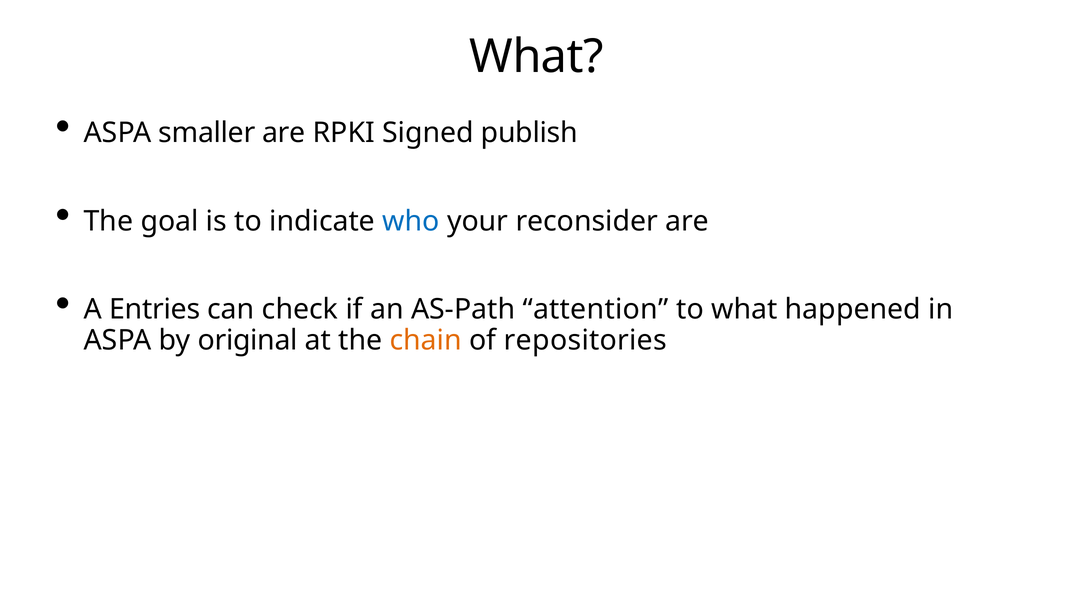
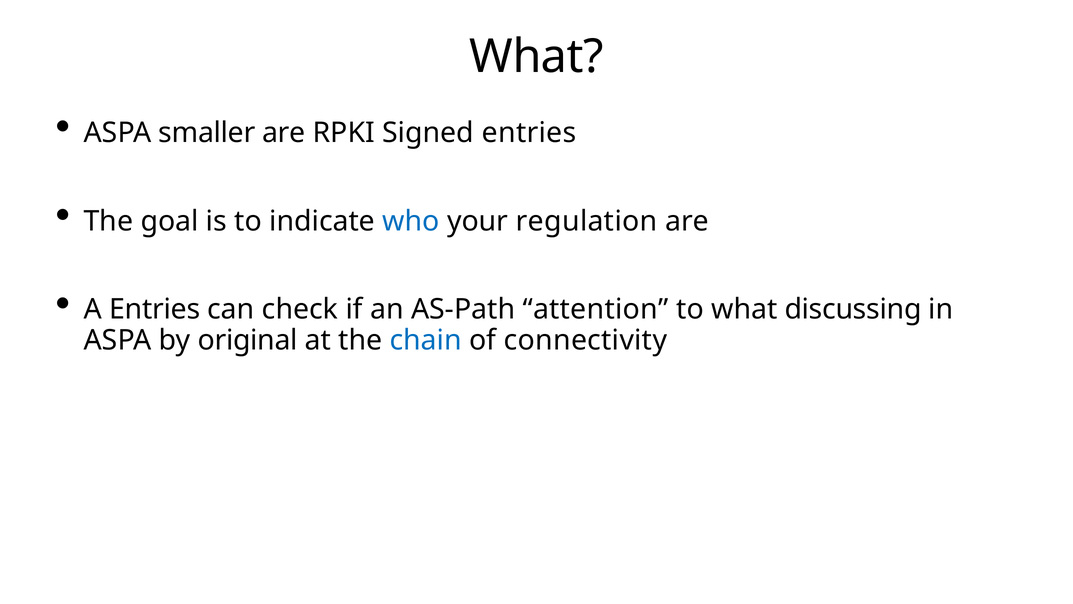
Signed publish: publish -> entries (529, 133)
reconsider: reconsider -> regulation (587, 221)
happened: happened -> discussing (853, 309)
chain colour: orange -> blue (426, 340)
repositories: repositories -> connectivity (585, 340)
